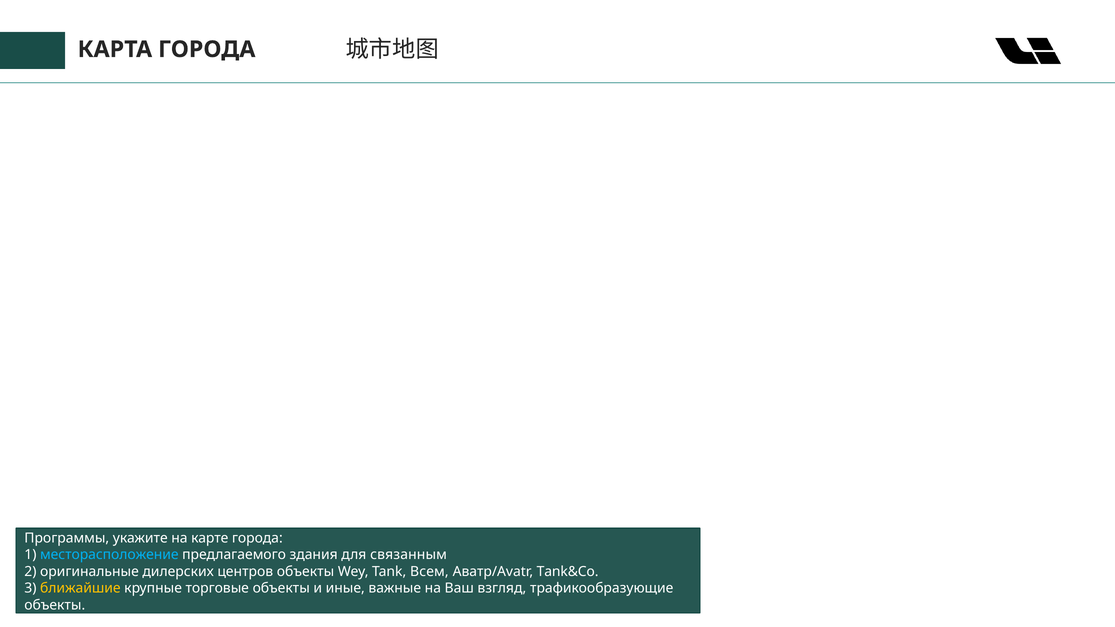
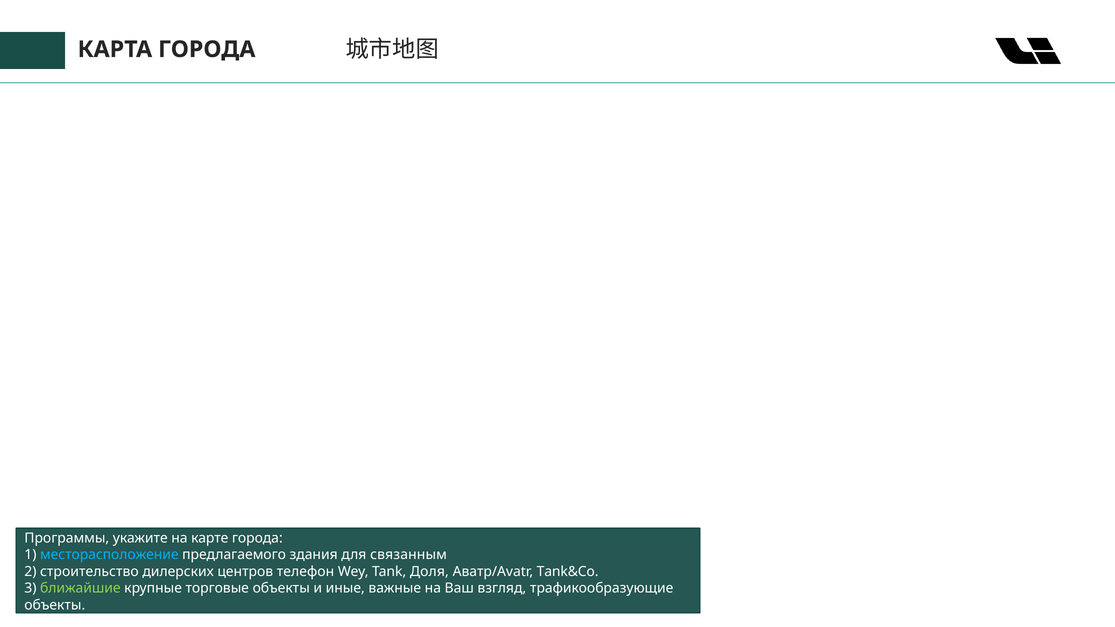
оригинальные: оригинальные -> строительство (89, 572)
центров объекты: объекты -> телефон (306, 572)
Всем: Всем -> Доля (429, 572)
ближайшие colour: yellow -> light green (80, 588)
